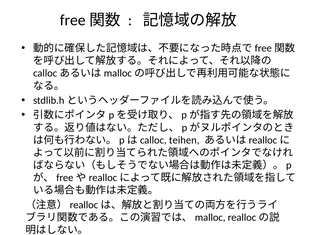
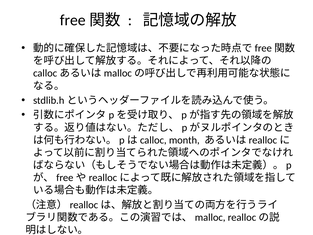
teihen: teihen -> month (184, 140)
